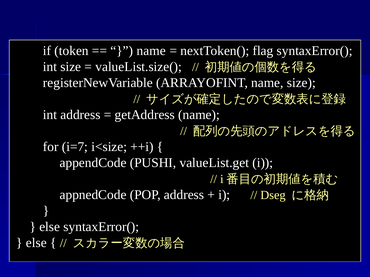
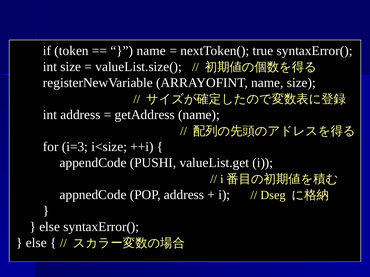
flag: flag -> true (263, 51)
i=7: i=7 -> i=3 (75, 147)
